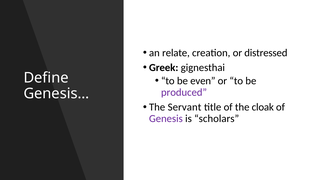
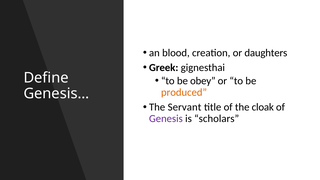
relate: relate -> blood (176, 53)
distressed: distressed -> daughters (266, 53)
even: even -> obey (203, 81)
produced colour: purple -> orange (184, 92)
